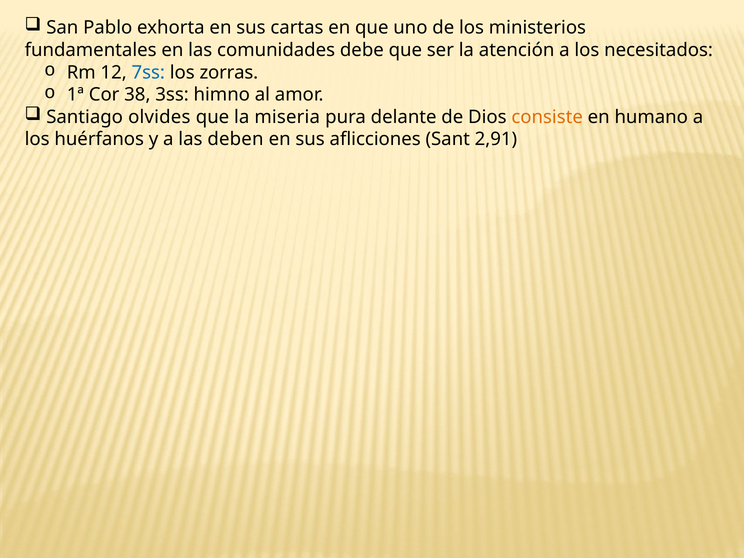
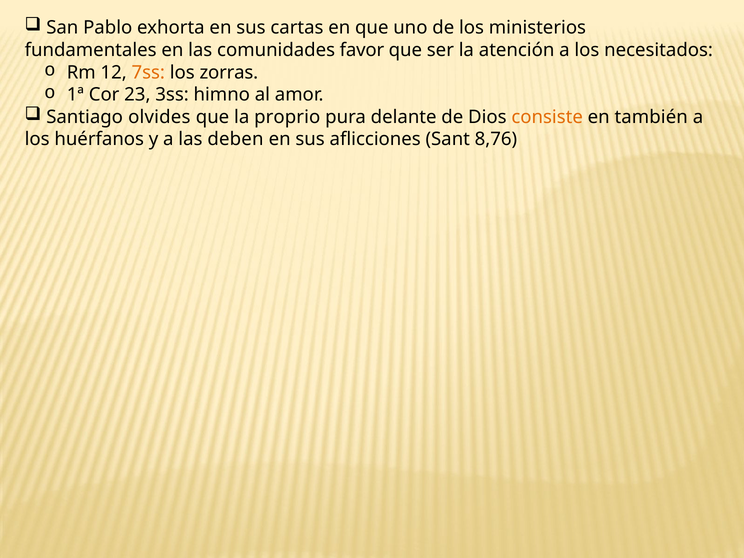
debe: debe -> favor (362, 50)
7ss colour: blue -> orange (148, 72)
38: 38 -> 23 (137, 95)
miseria: miseria -> proprio (287, 117)
humano: humano -> también (651, 117)
2,91: 2,91 -> 8,76 (496, 139)
